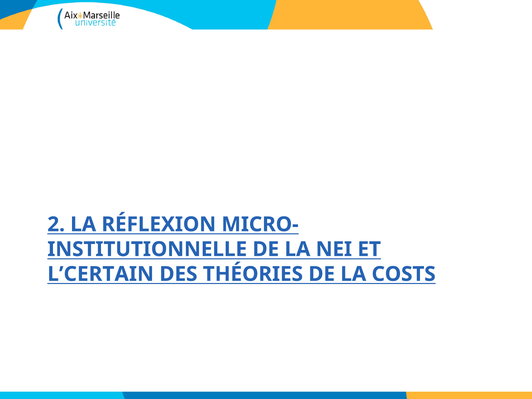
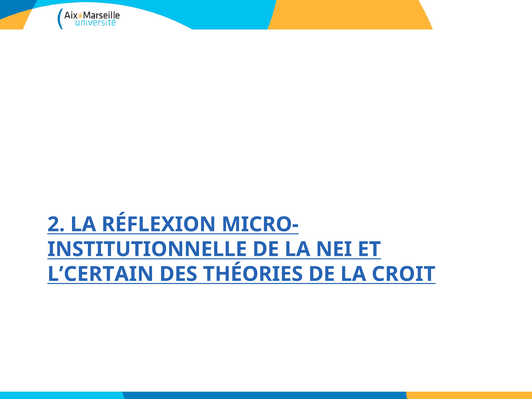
COSTS: COSTS -> CROIT (404, 274)
